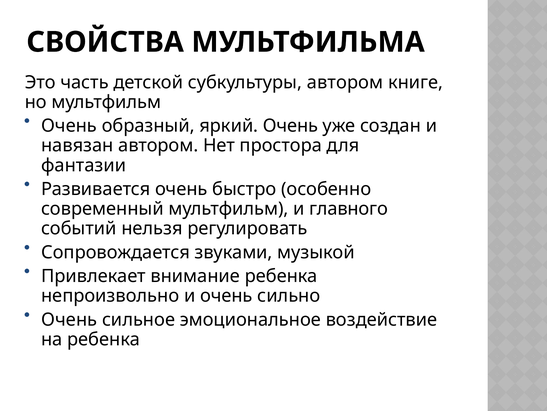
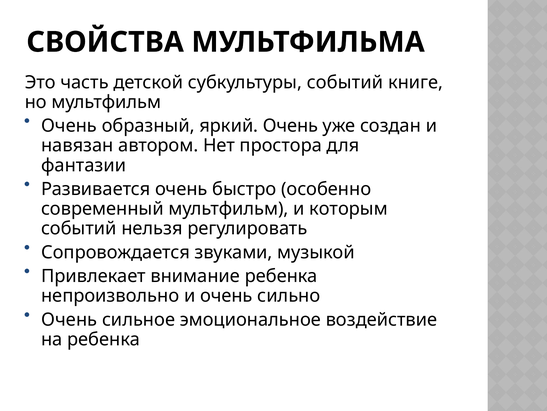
субкультуры автором: автором -> событий (345, 82)
главного: главного -> которым (348, 208)
